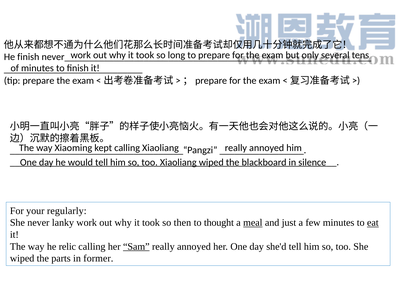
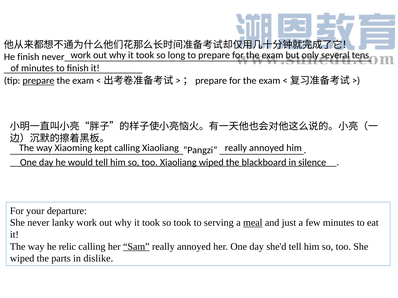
prepare underline: none -> present (38, 81)
regularly: regularly -> departure (67, 211)
so then: then -> took (182, 223)
thought: thought -> serving (219, 223)
eat underline: present -> none (373, 223)
former: former -> dislike (98, 259)
